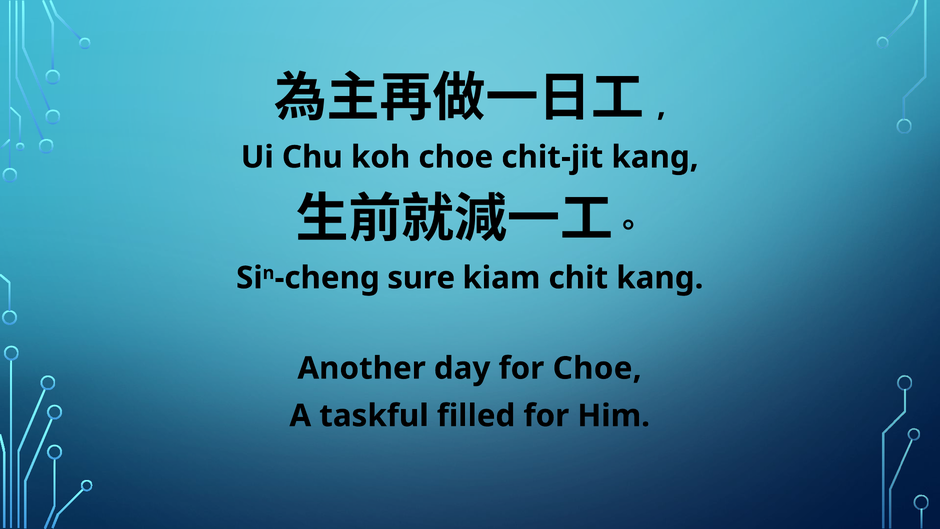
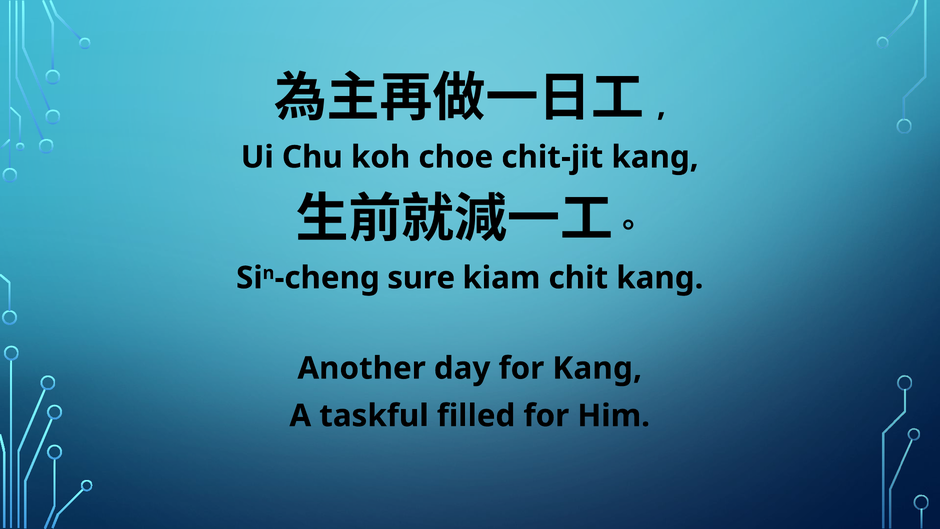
for Choe: Choe -> Kang (597, 368)
